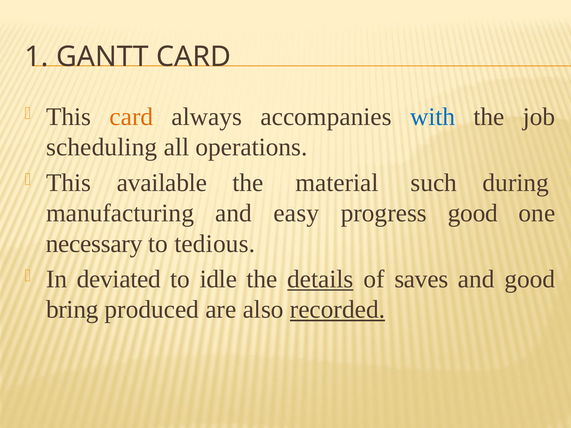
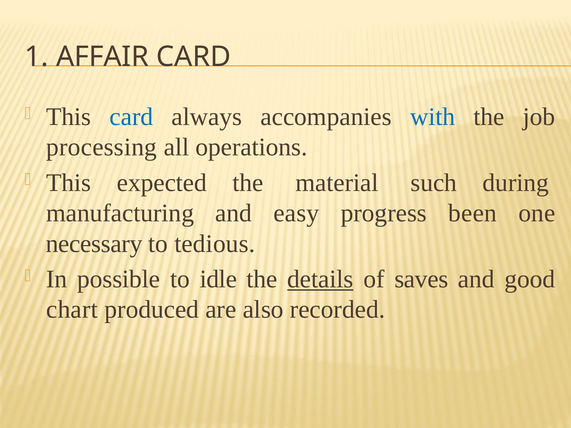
GANTT: GANTT -> AFFAIR (102, 57)
card colour: orange -> blue (131, 117)
scheduling: scheduling -> processing (102, 147)
available: available -> expected (162, 183)
progress good: good -> been (473, 213)
deviated: deviated -> possible (119, 279)
bring: bring -> chart (72, 310)
recorded underline: present -> none (337, 310)
